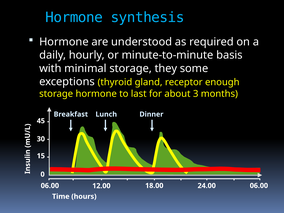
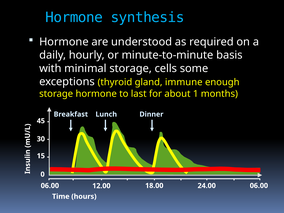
they: they -> cells (166, 68)
receptor: receptor -> immune (184, 82)
3: 3 -> 1 (196, 94)
